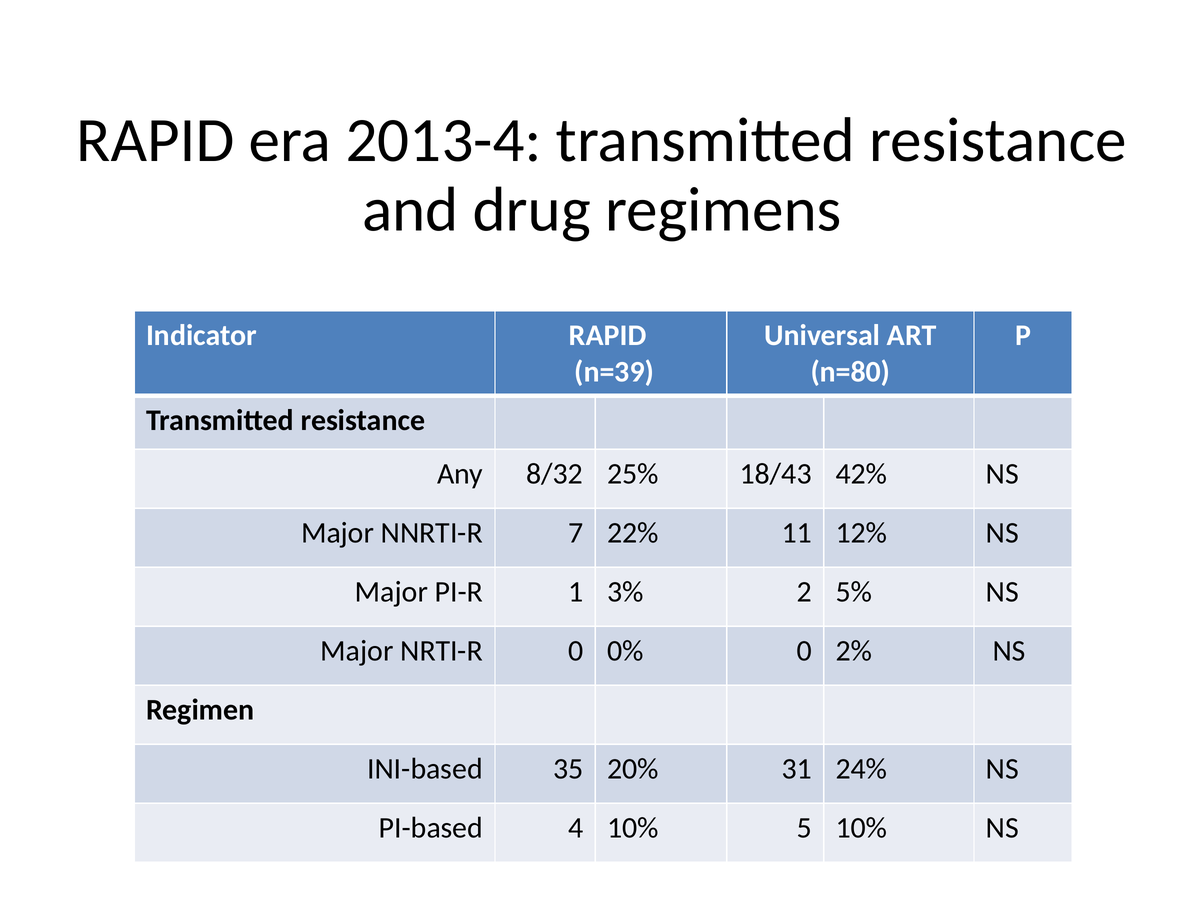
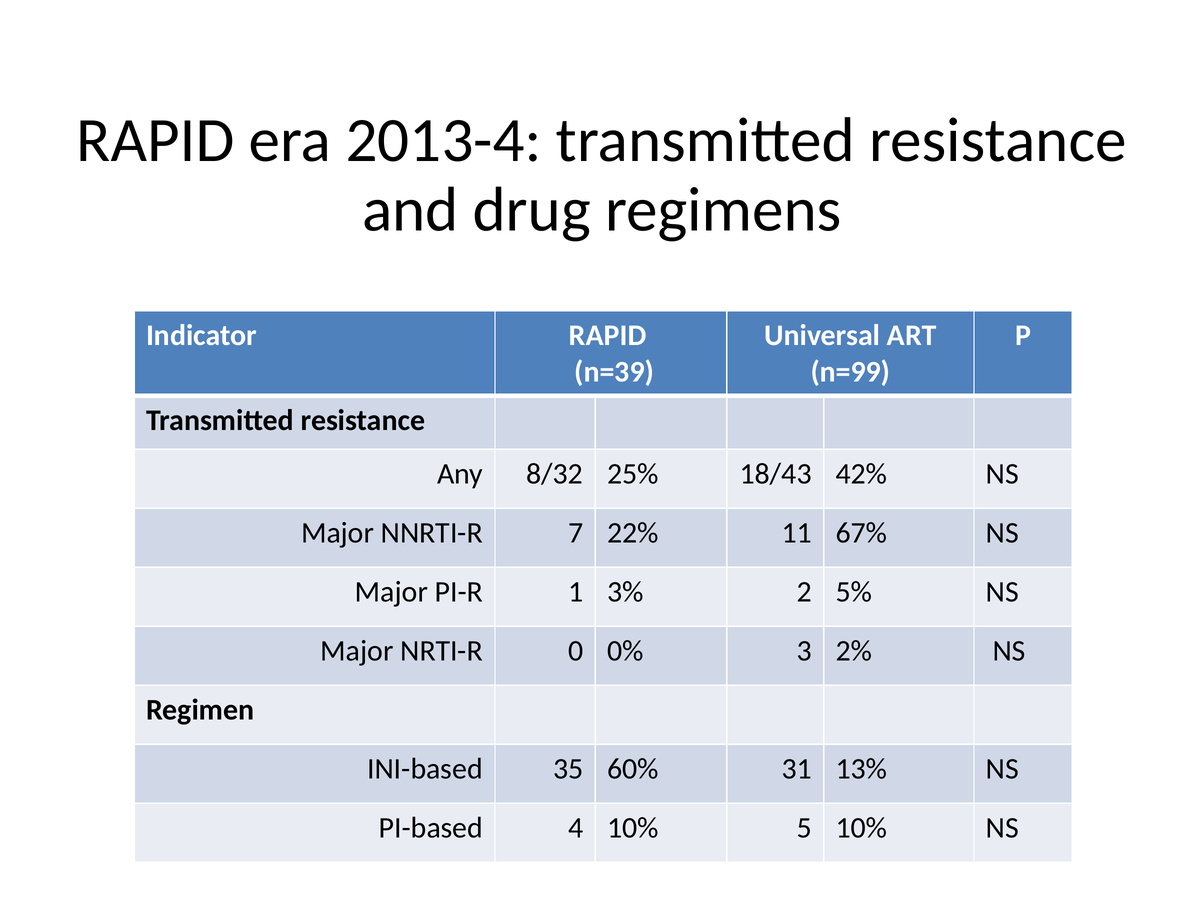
n=80: n=80 -> n=99 (850, 372)
12%: 12% -> 67% (861, 533)
0% 0: 0 -> 3 (804, 651)
20%: 20% -> 60% (633, 769)
24%: 24% -> 13% (861, 769)
